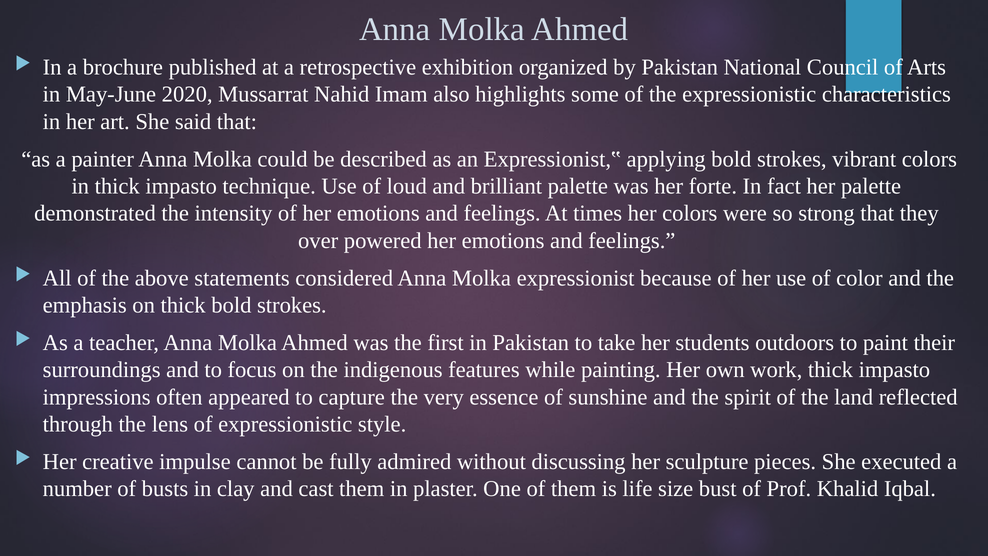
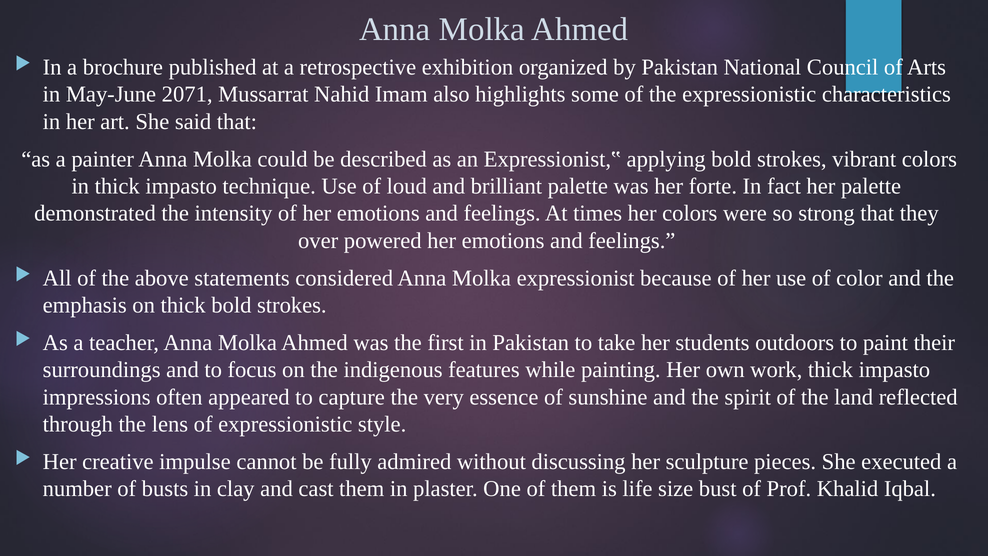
2020: 2020 -> 2071 (187, 94)
